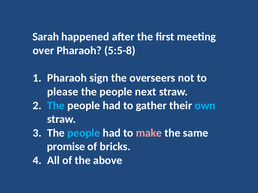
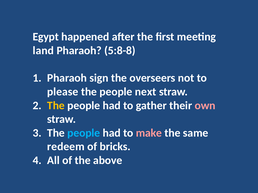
Sarah: Sarah -> Egypt (46, 37)
over: over -> land (43, 51)
5:5-8: 5:5-8 -> 5:8-8 (120, 51)
The colour: light blue -> yellow (56, 106)
own colour: light blue -> pink (205, 106)
promise: promise -> redeem (66, 147)
